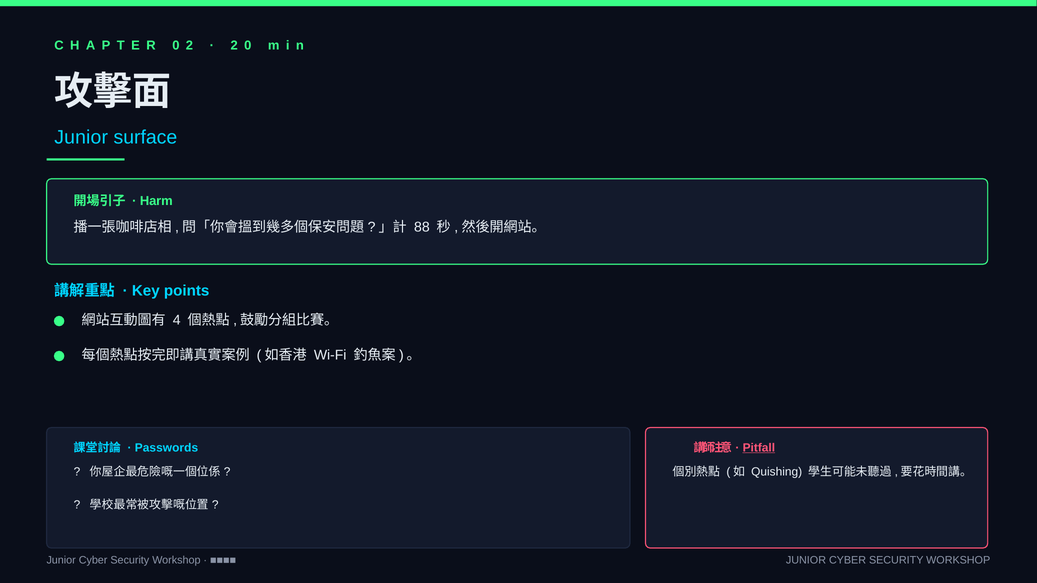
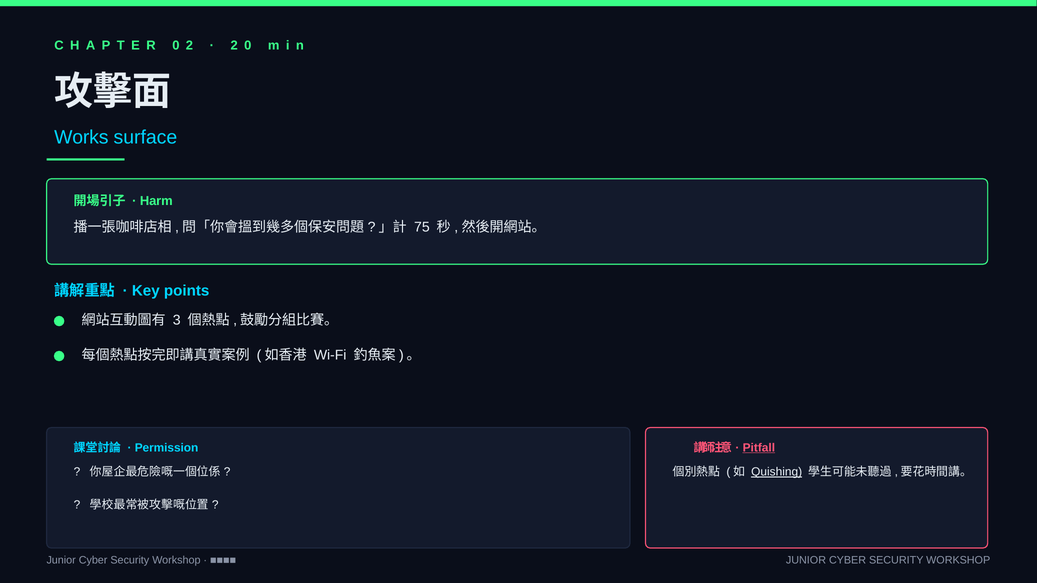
Junior: Junior -> Works (81, 137)
88: 88 -> 75 (422, 227)
4: 4 -> 3 (177, 320)
Passwords: Passwords -> Permission (167, 448)
Quishing underline: none -> present (777, 472)
